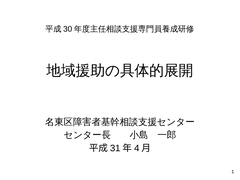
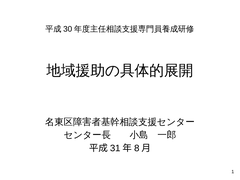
4: 4 -> 8 (137, 148)
